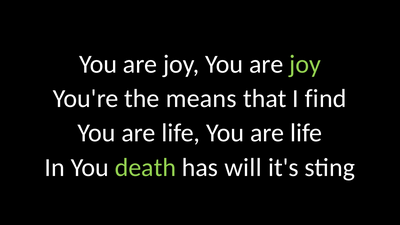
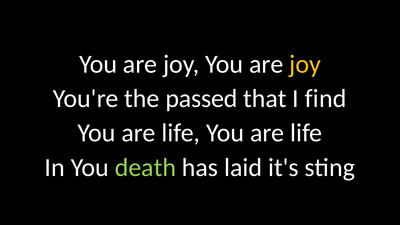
joy colour: light green -> yellow (305, 64)
means: means -> passed (201, 99)
will: will -> laid (243, 167)
